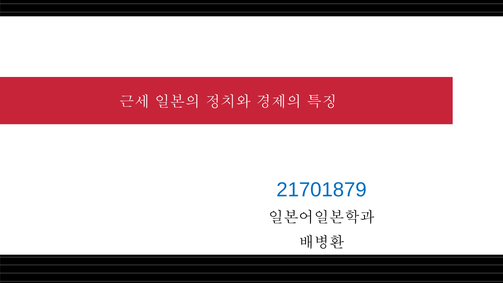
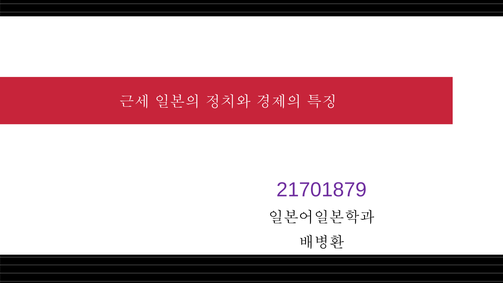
21701879 colour: blue -> purple (322, 190)
